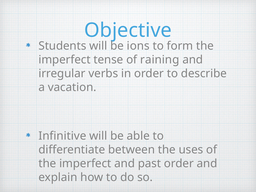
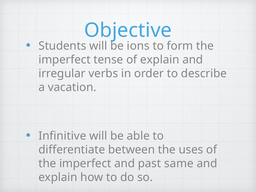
of raining: raining -> explain (160, 60)
past order: order -> same (179, 163)
